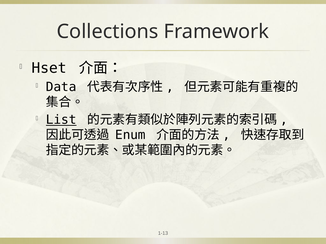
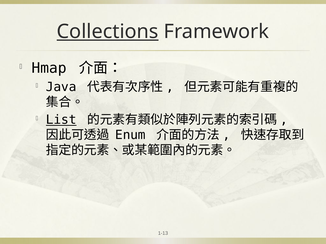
Collections underline: none -> present (108, 32)
Hset: Hset -> Hmap (49, 68)
Data: Data -> Java (61, 87)
